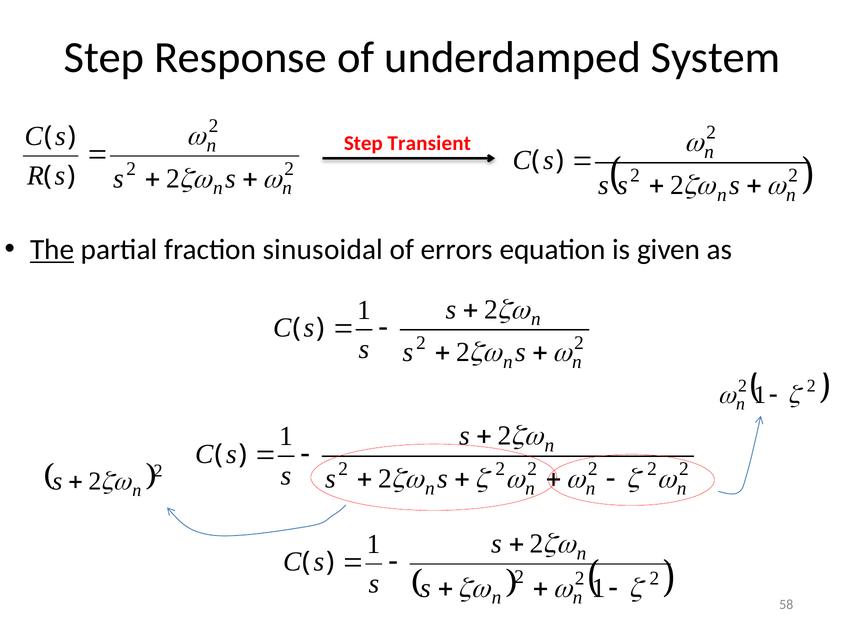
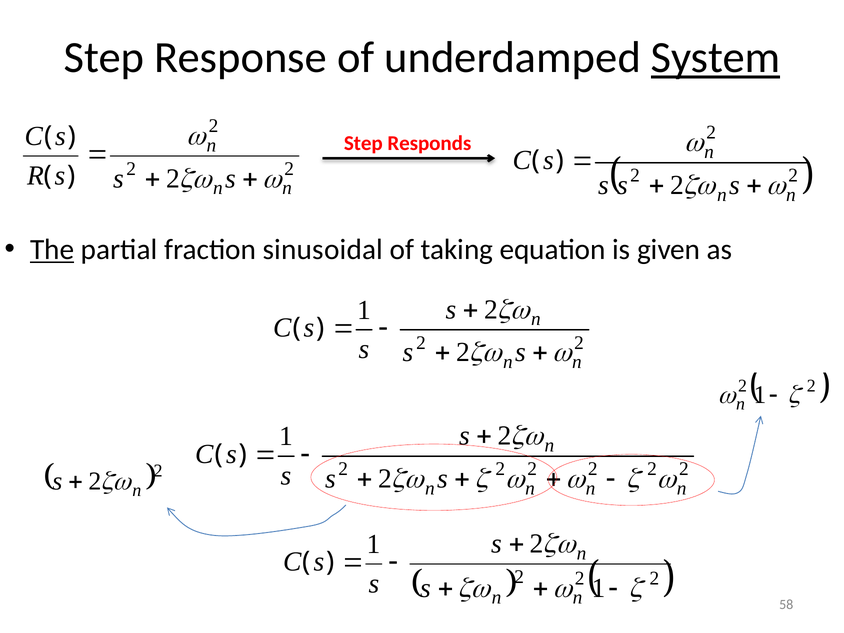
System underline: none -> present (716, 58)
Transient: Transient -> Responds (429, 143)
errors: errors -> taking (457, 250)
